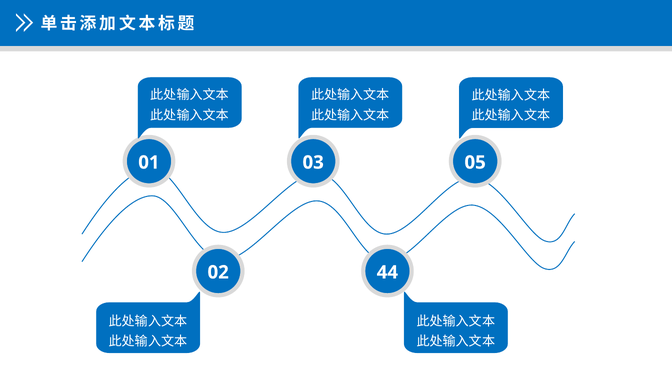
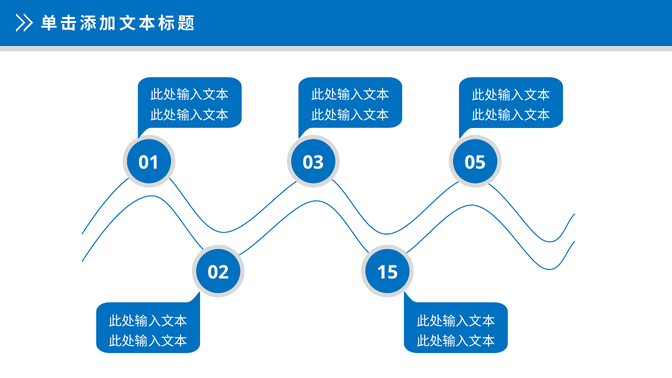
44: 44 -> 15 (387, 272)
